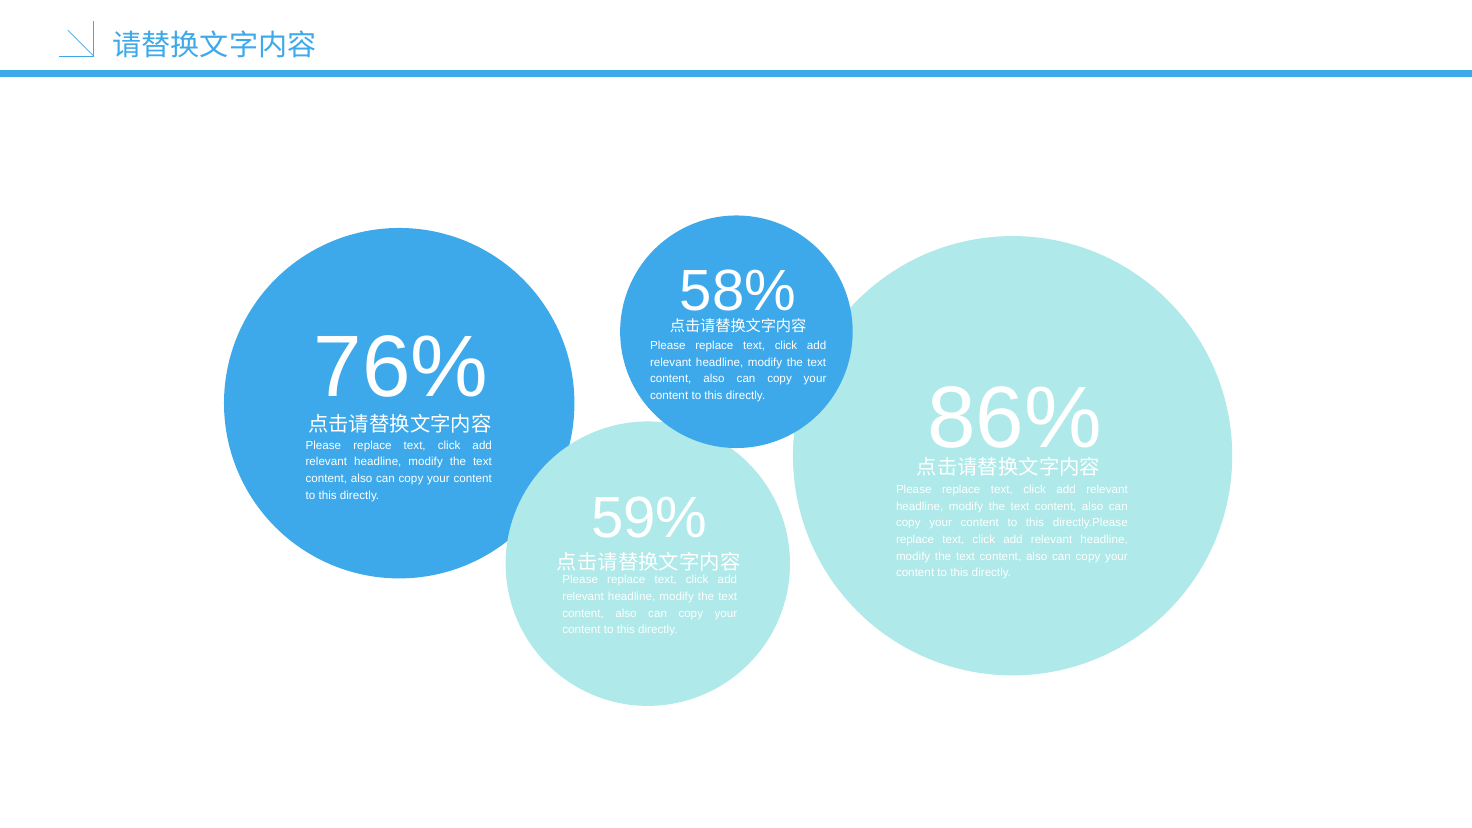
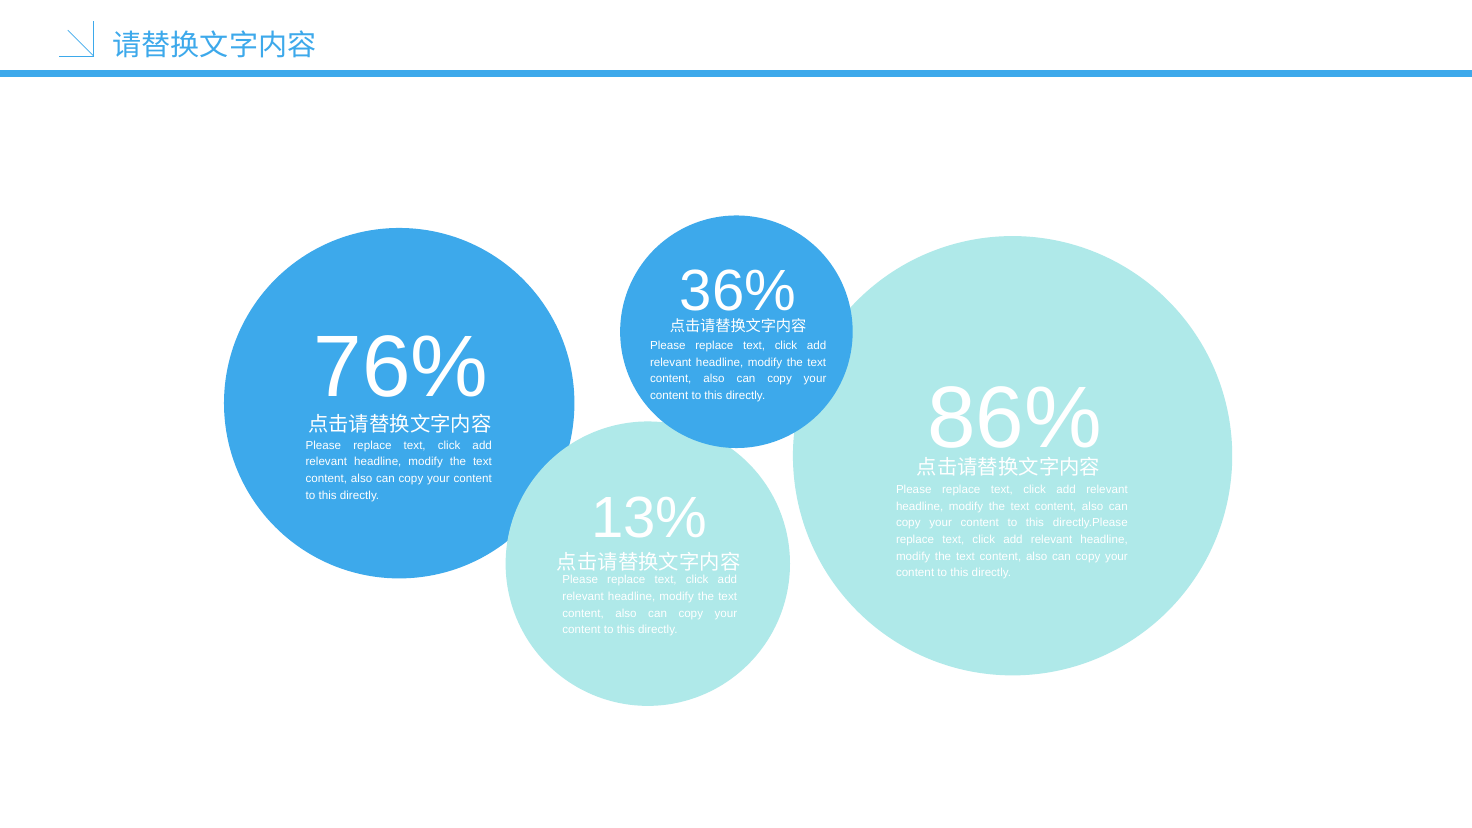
58%: 58% -> 36% (738, 291)
59%: 59% -> 13% (649, 518)
